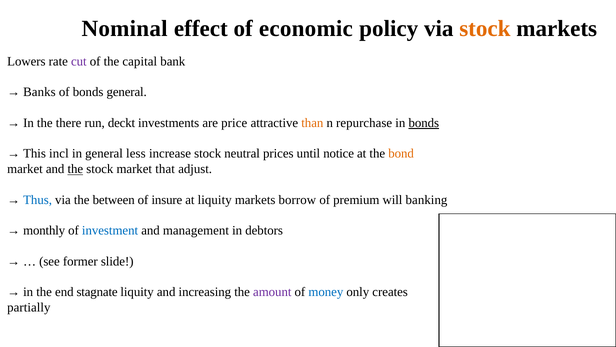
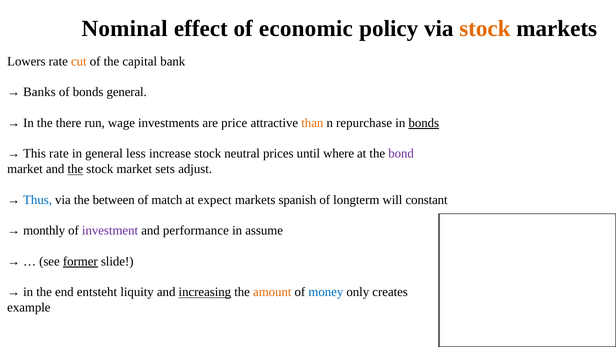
cut colour: purple -> orange (79, 61)
deckt: deckt -> wage (121, 123)
This incl: incl -> rate (59, 153)
notice: notice -> where (339, 153)
bond colour: orange -> purple (401, 153)
that: that -> sets (165, 169)
insure: insure -> match (167, 200)
at liquity: liquity -> expect (215, 200)
borrow: borrow -> spanish (297, 200)
premium: premium -> longterm (356, 200)
banking: banking -> constant (427, 200)
investment colour: blue -> purple (110, 230)
management: management -> performance (196, 230)
debtors: debtors -> assume (264, 230)
former underline: none -> present (80, 261)
stagnate: stagnate -> entsteht (97, 292)
increasing underline: none -> present (205, 292)
amount colour: purple -> orange (272, 292)
partially: partially -> example (29, 307)
